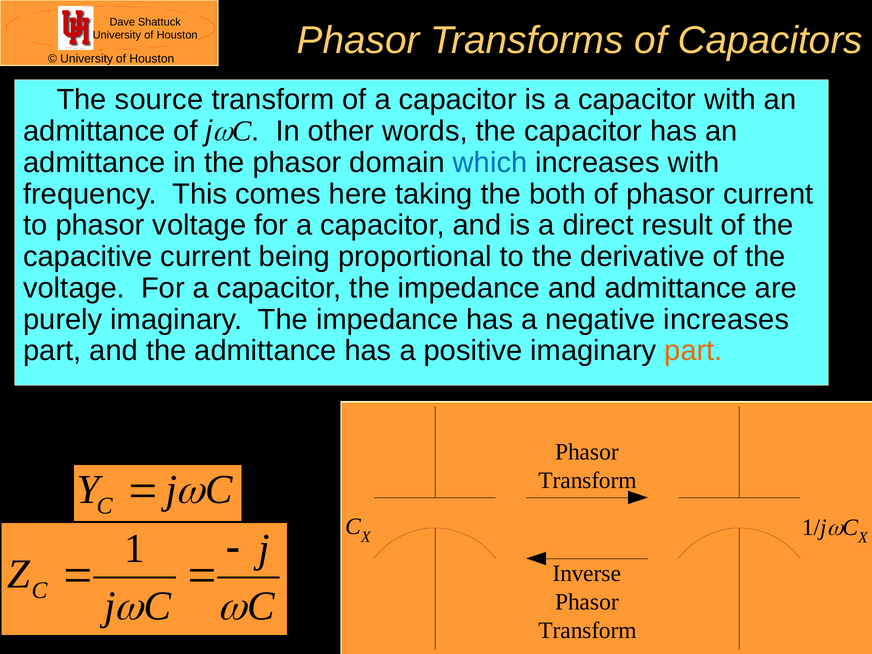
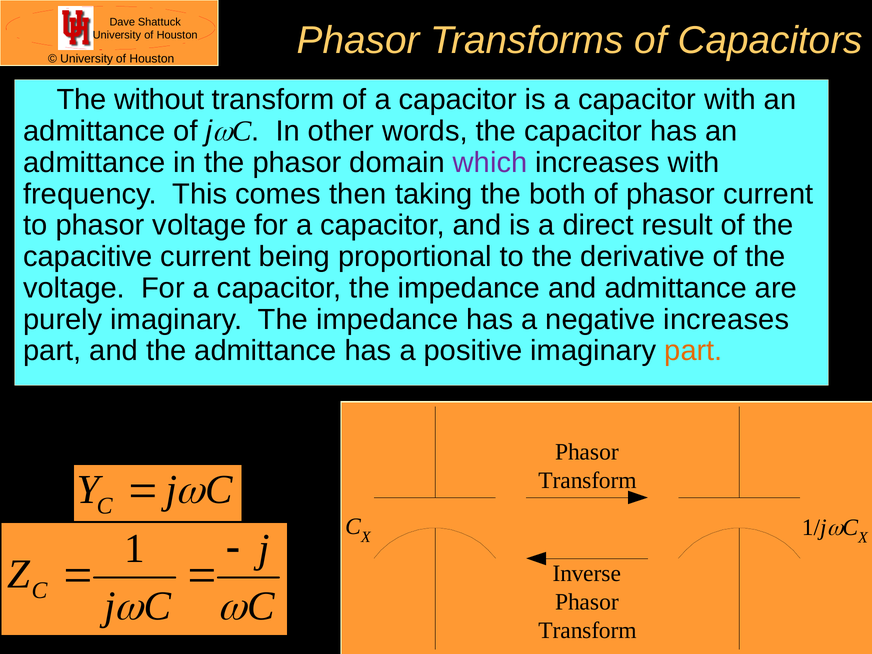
source: source -> without (159, 100)
which colour: blue -> purple (490, 163)
here: here -> then (358, 194)
